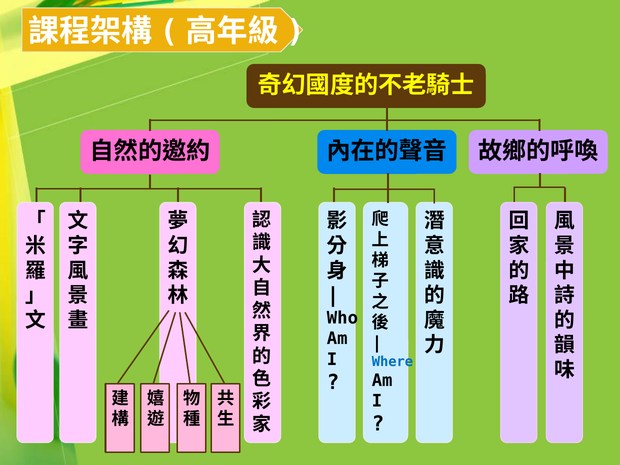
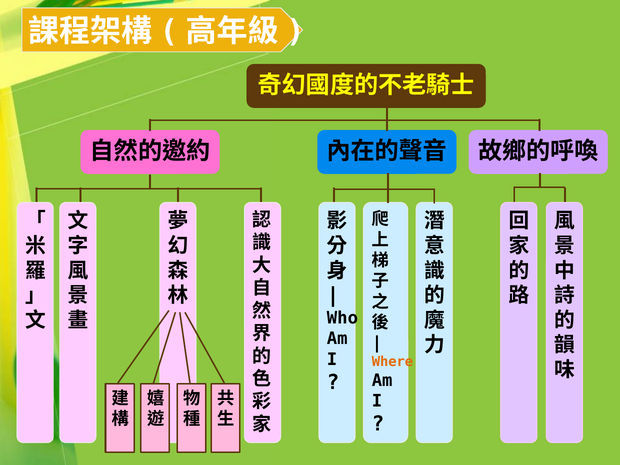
Where colour: blue -> orange (392, 362)
